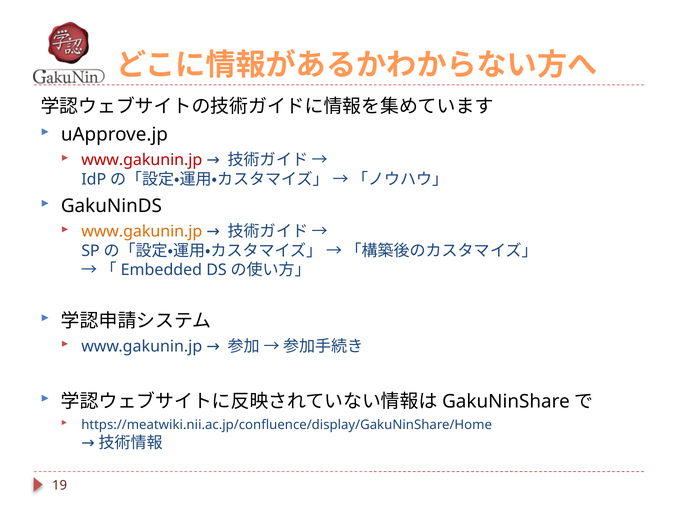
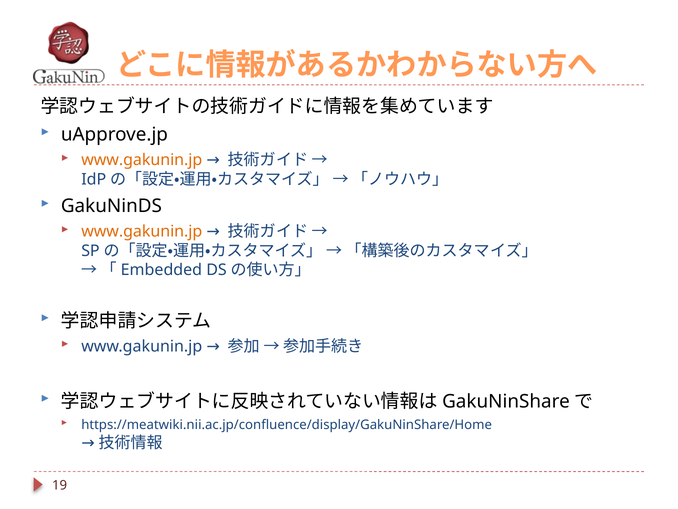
www.gakunin.jp colour: red -> orange (142, 160)
